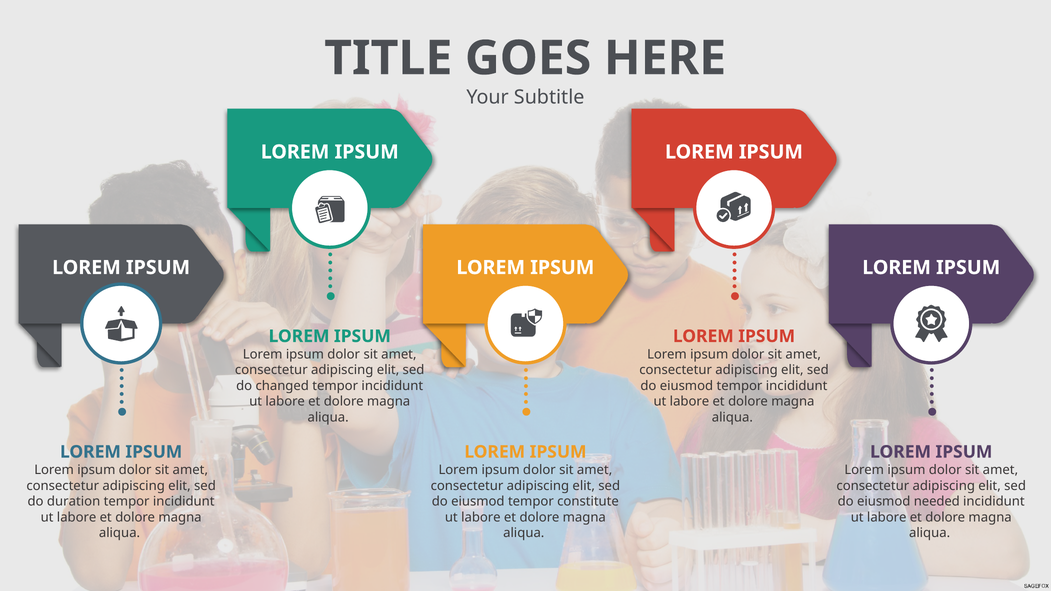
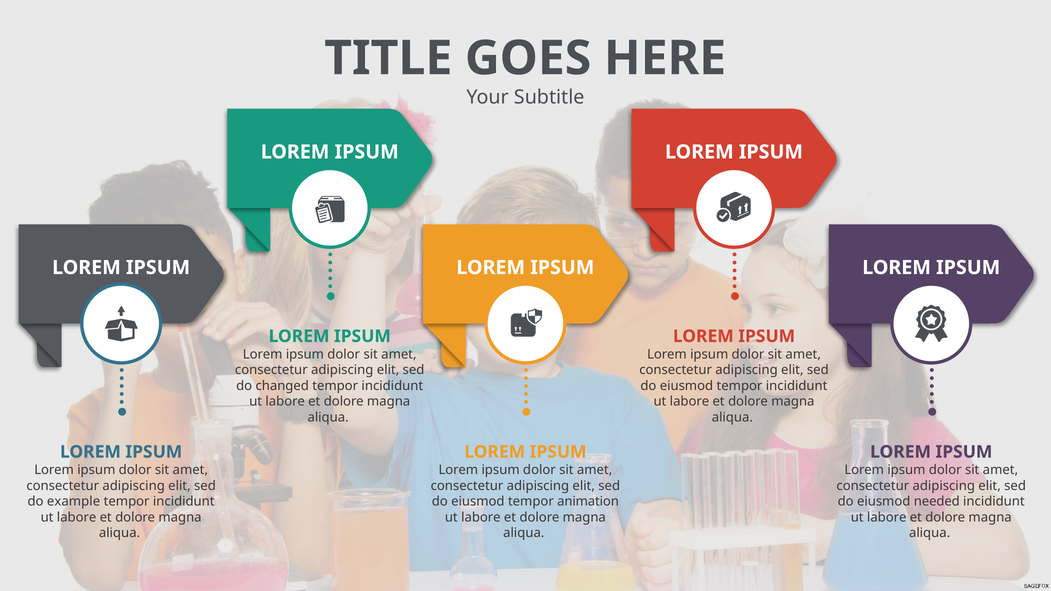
duration: duration -> example (74, 502)
constitute: constitute -> animation (588, 502)
